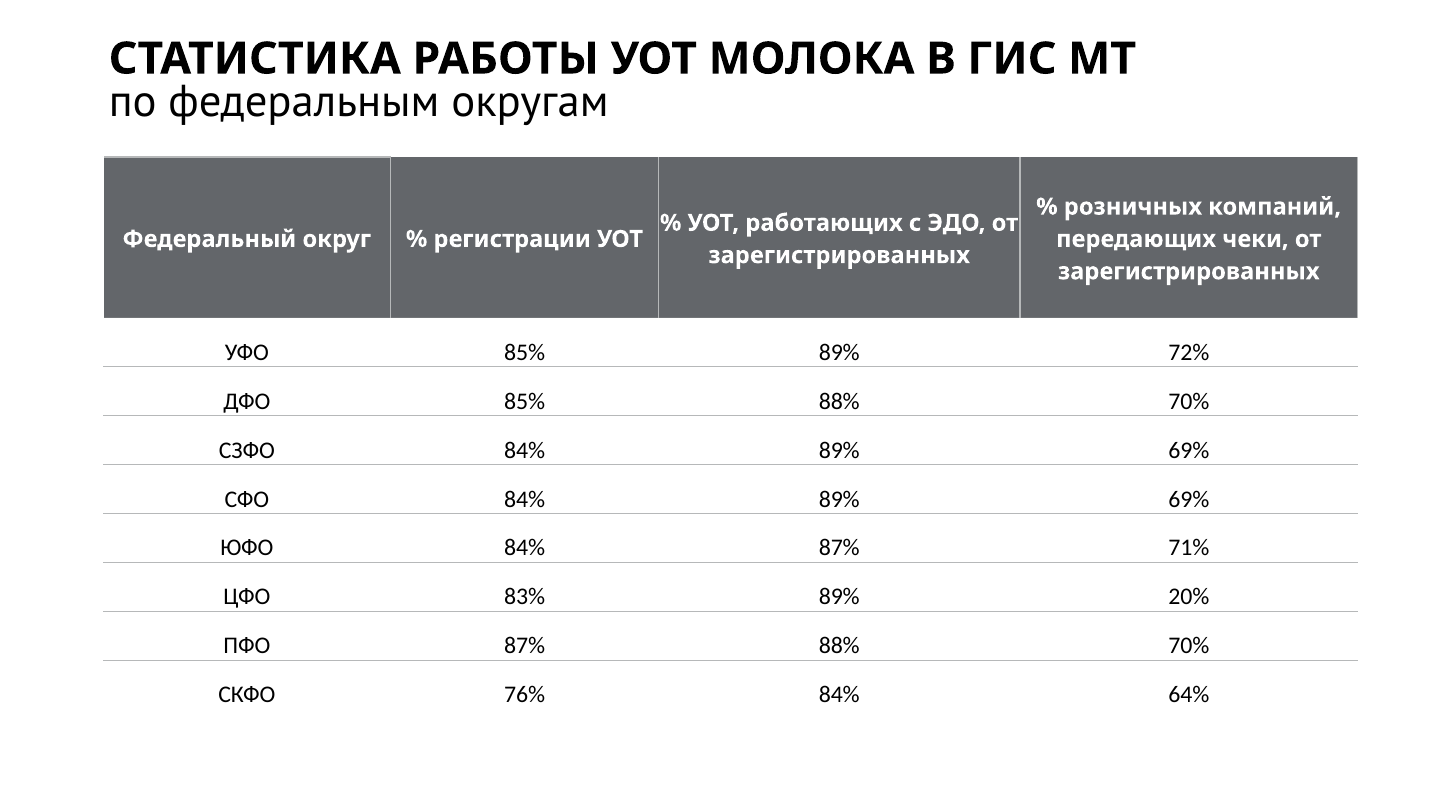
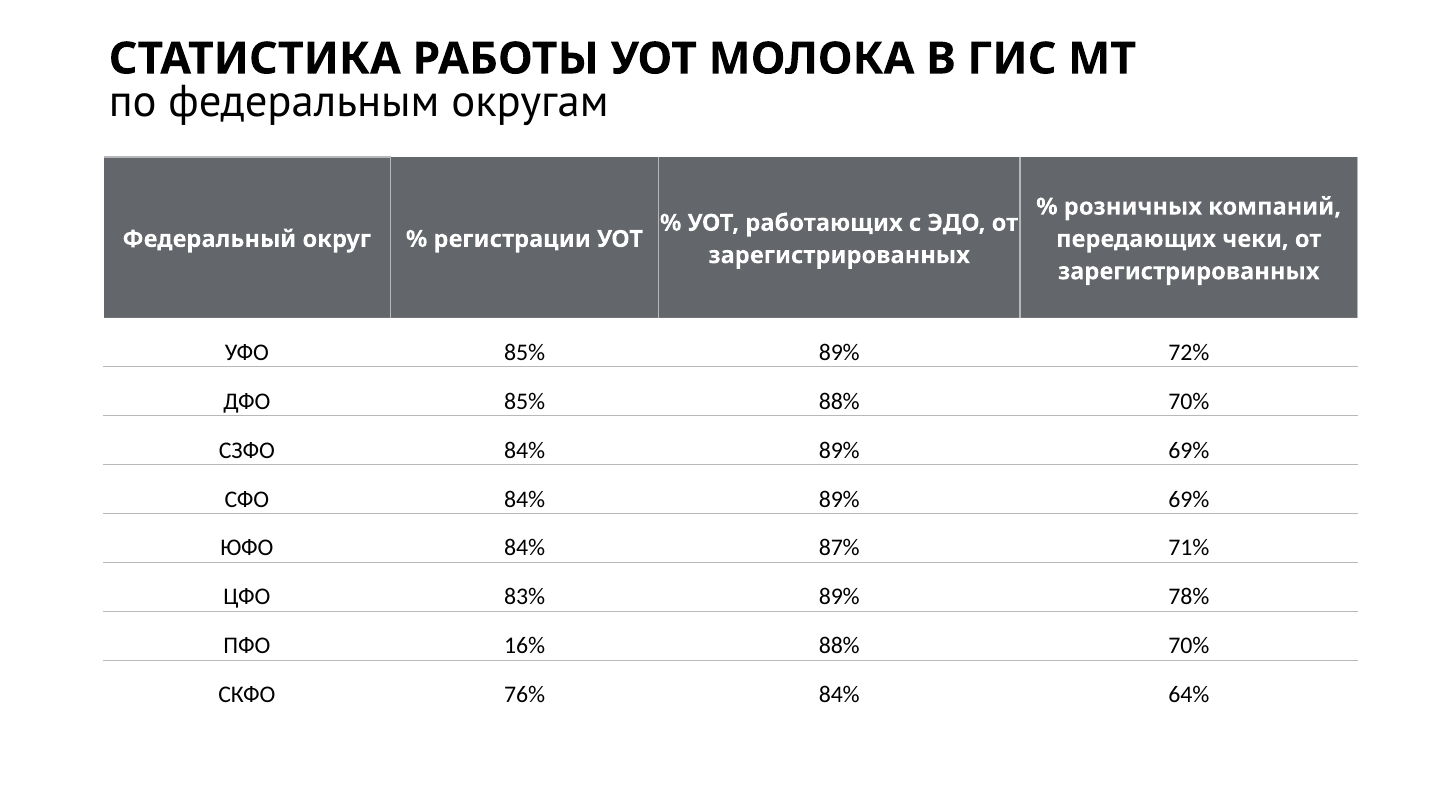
20%: 20% -> 78% (1189, 597)
ПФО 87%: 87% -> 16% (525, 646)
